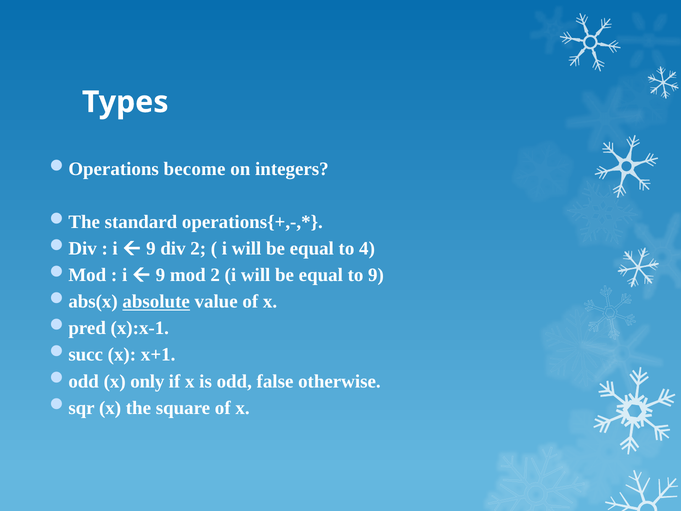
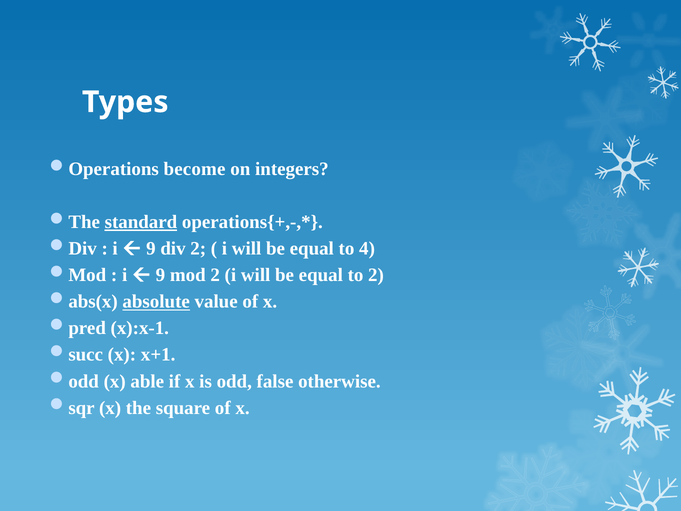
standard underline: none -> present (141, 222)
to 9: 9 -> 2 (376, 275)
only: only -> able (147, 381)
